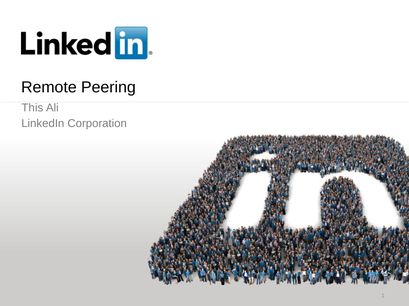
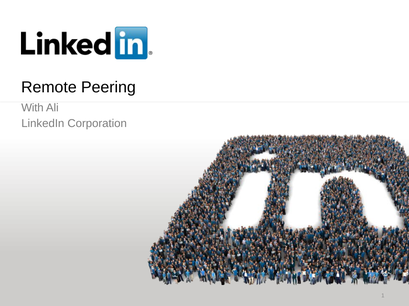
This: This -> With (32, 108)
